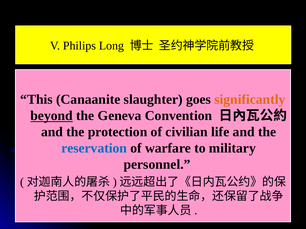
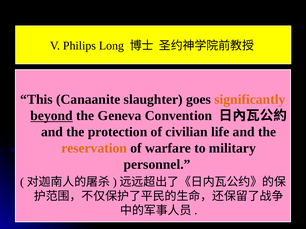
reservation colour: blue -> orange (94, 149)
